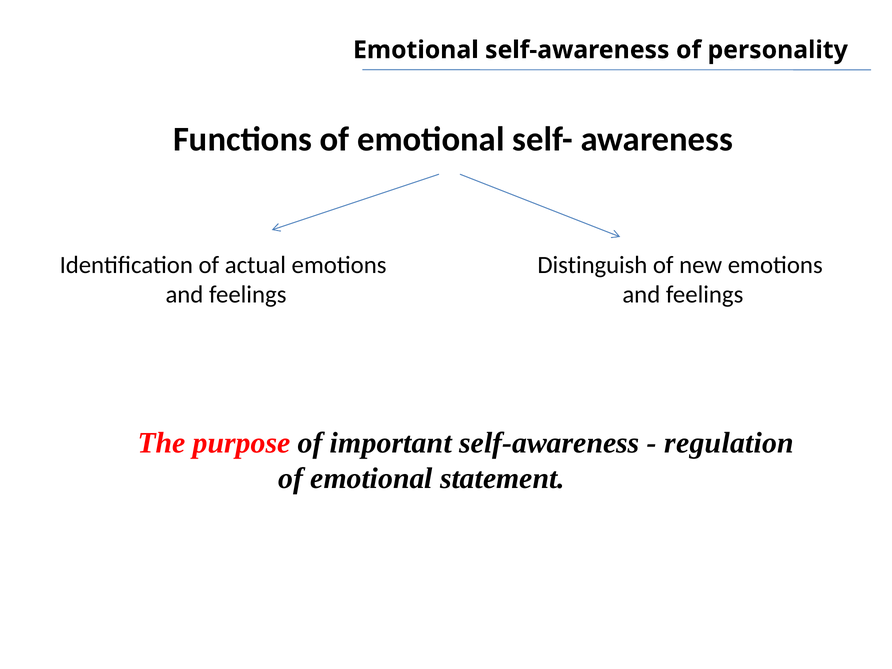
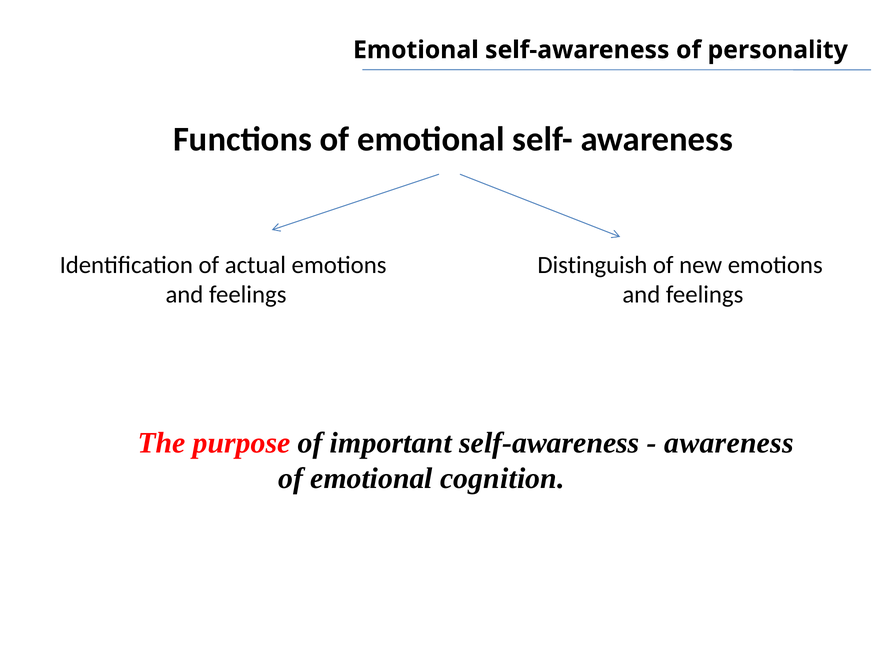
regulation: regulation -> awareness (729, 443)
statement: statement -> cognition (502, 479)
